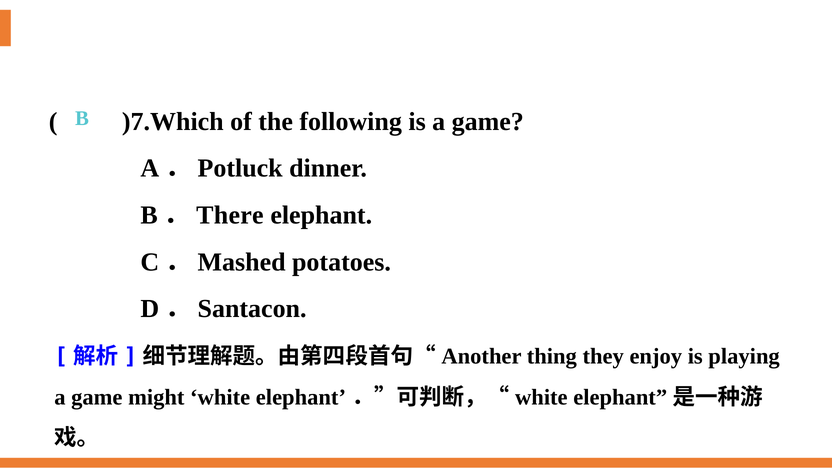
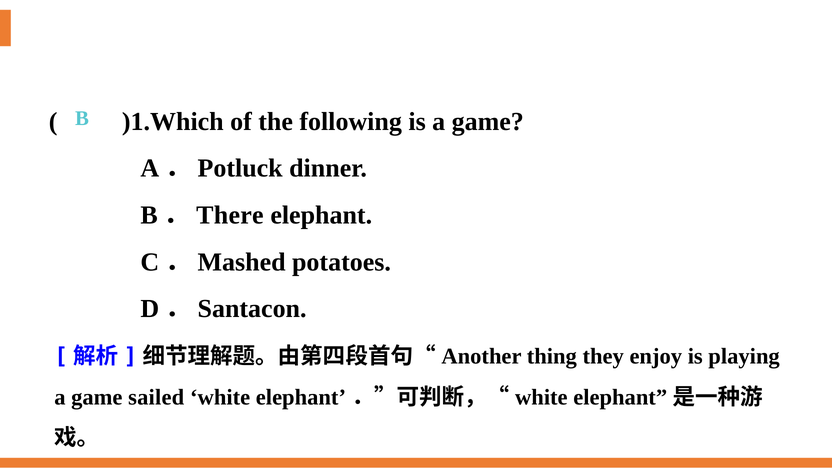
)7.Which: )7.Which -> )1.Which (173, 122)
might: might -> sailed (156, 397)
